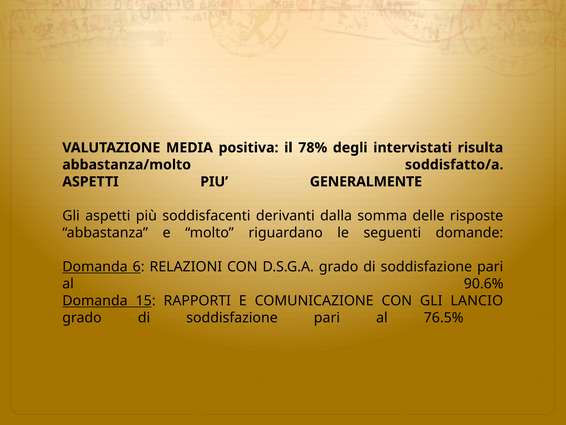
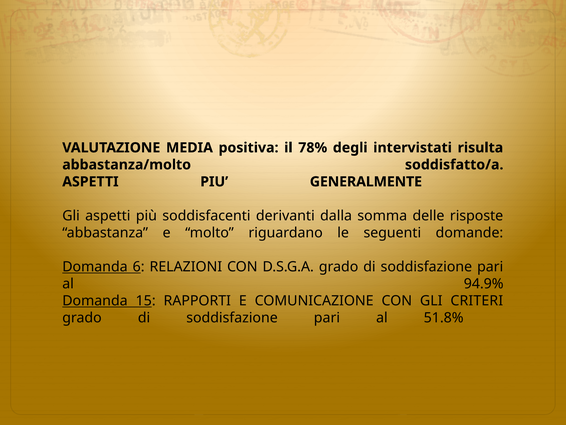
90.6%: 90.6% -> 94.9% (484, 283)
LANCIO: LANCIO -> CRITERI (477, 300)
76.5%: 76.5% -> 51.8% (444, 317)
